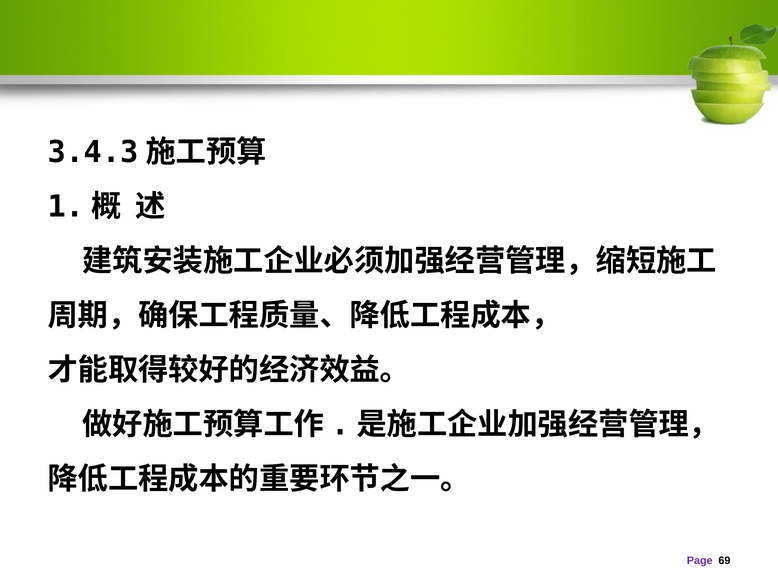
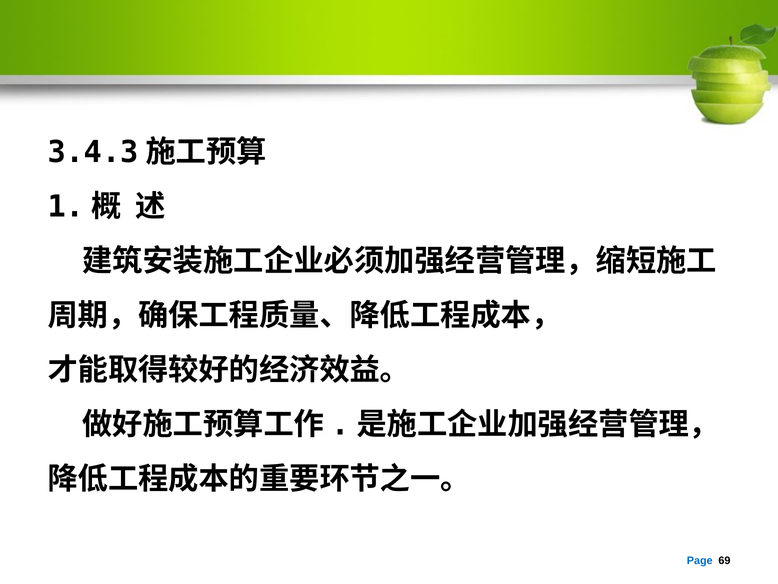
Page colour: purple -> blue (700, 560)
